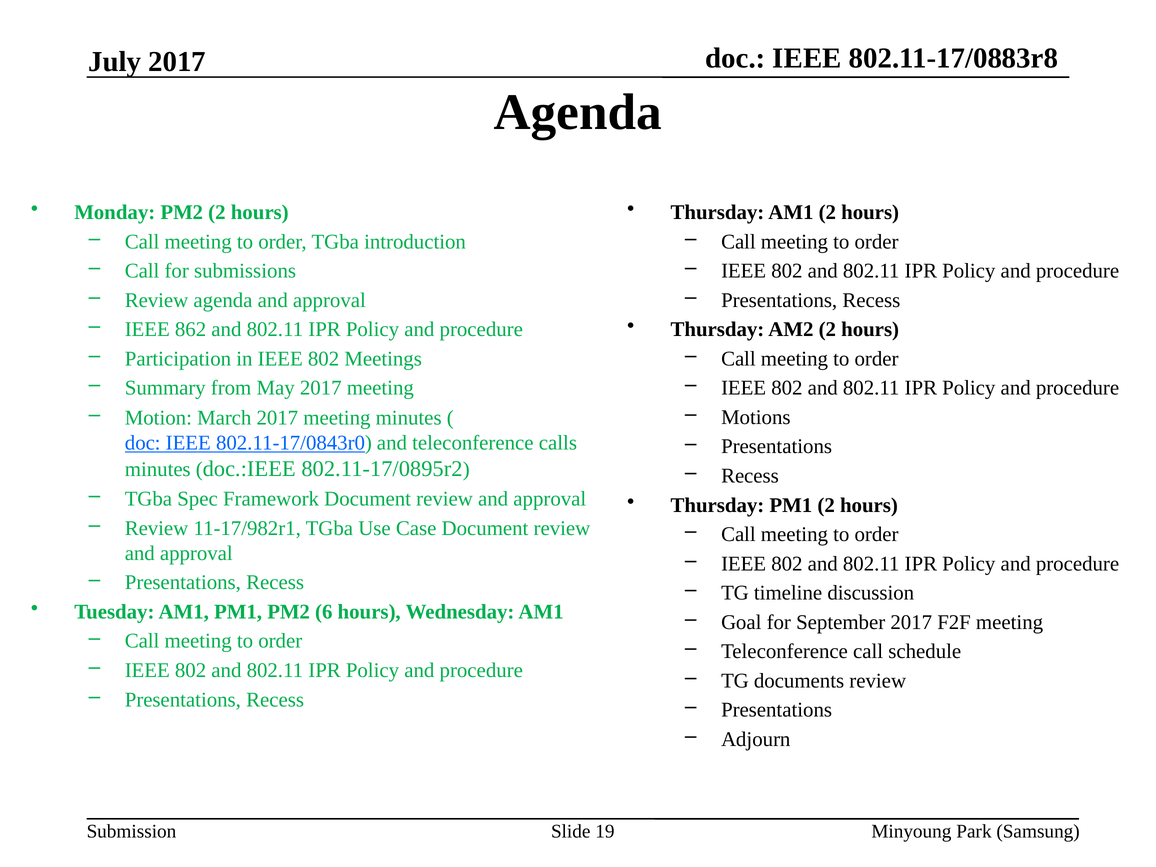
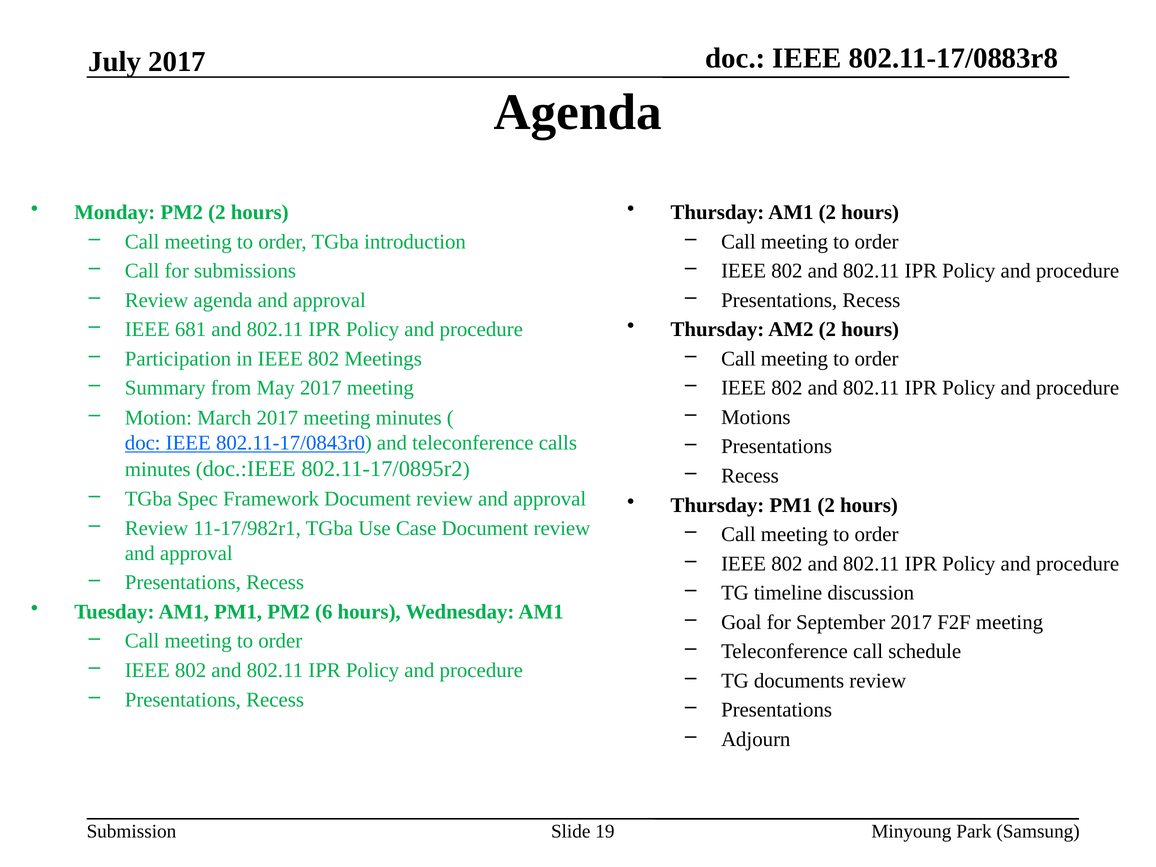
862: 862 -> 681 (191, 330)
